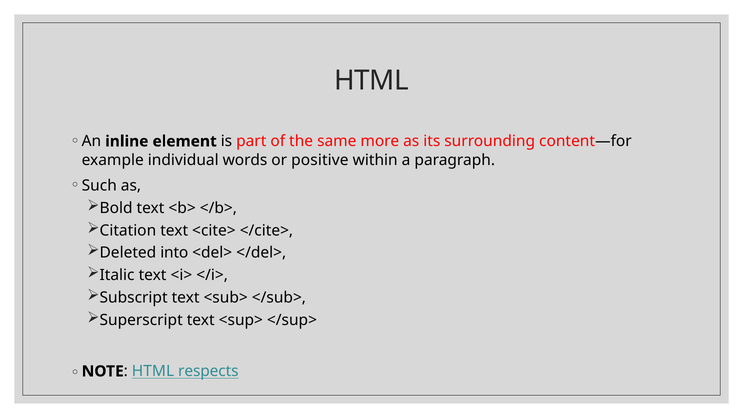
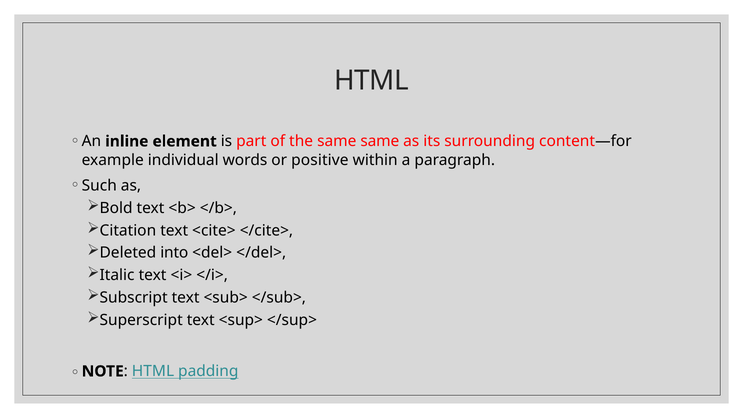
same more: more -> same (380, 141)
respects: respects -> padding (208, 371)
